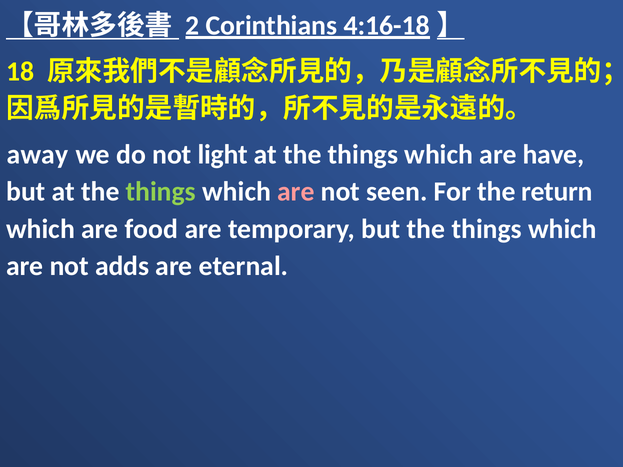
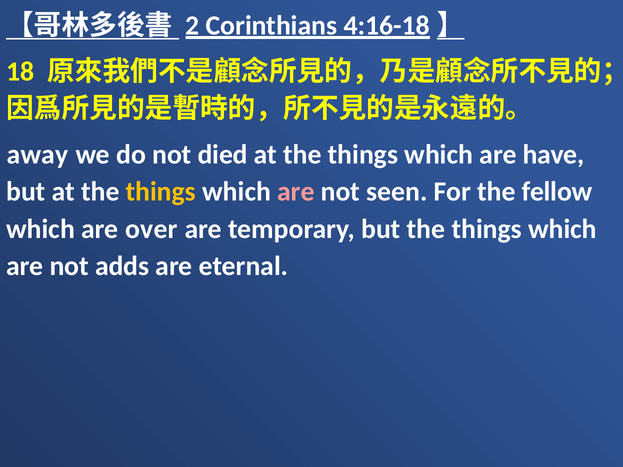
light: light -> died (223, 155)
things colour: light green -> yellow (161, 192)
return: return -> fellow (557, 192)
food: food -> over (151, 229)
